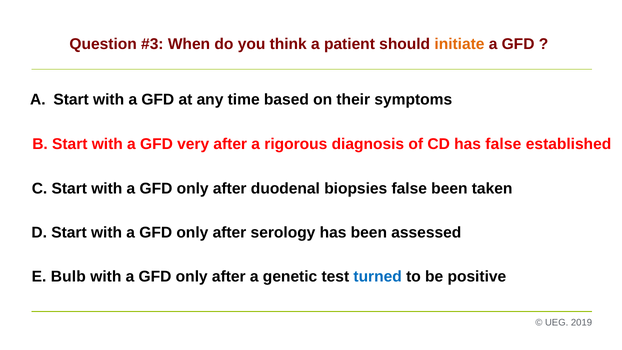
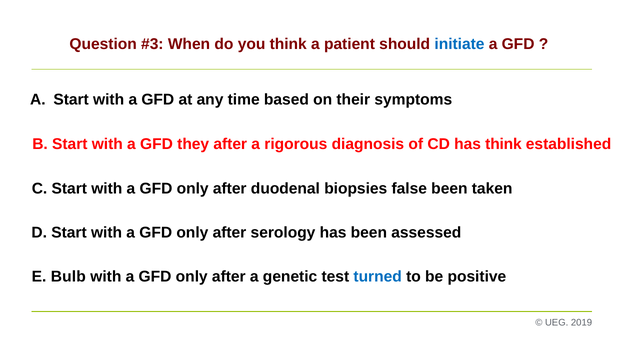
initiate colour: orange -> blue (459, 44)
very: very -> they (193, 144)
has false: false -> think (503, 144)
